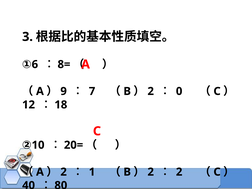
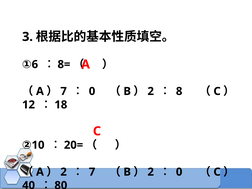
9: 9 -> 7 (64, 91)
7: 7 -> 0 (92, 91)
0: 0 -> 8 (179, 91)
1: 1 -> 7 (92, 172)
2: 2 -> 0 (179, 172)
